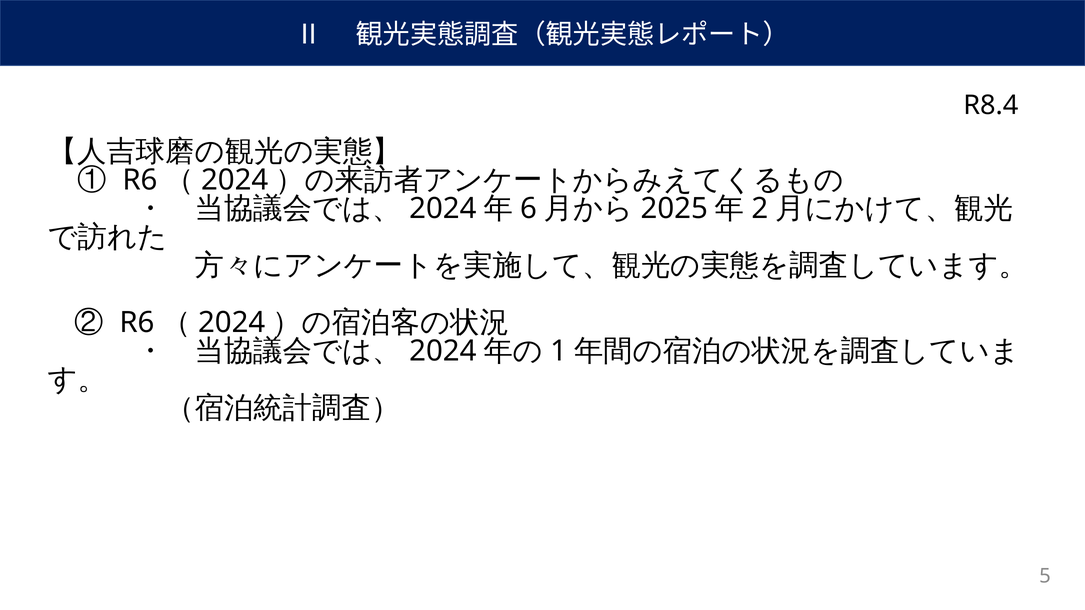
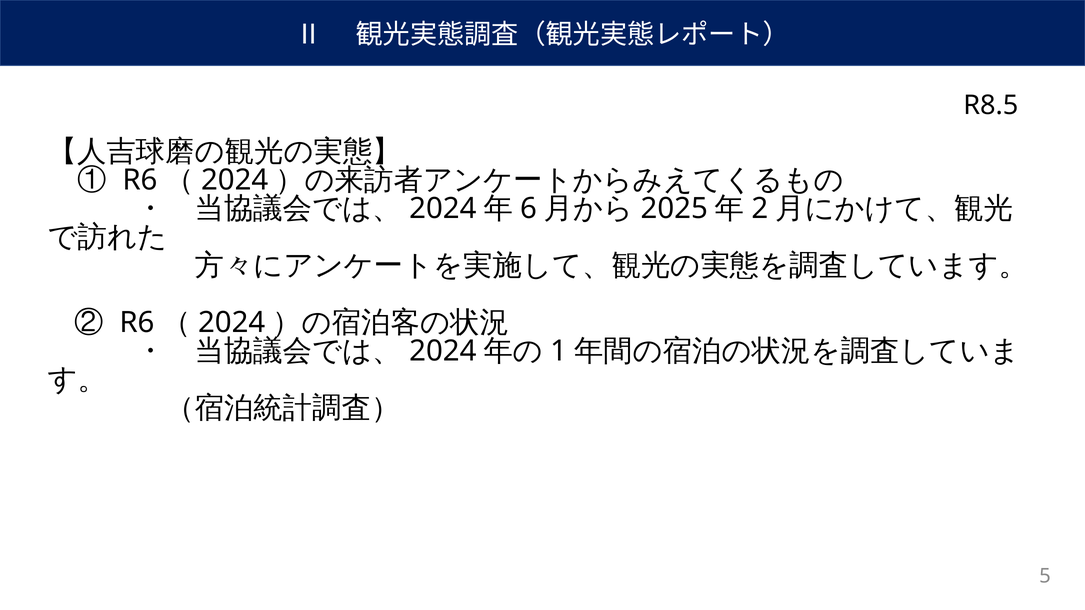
R8.4: R8.4 -> R8.5 (991, 105)
